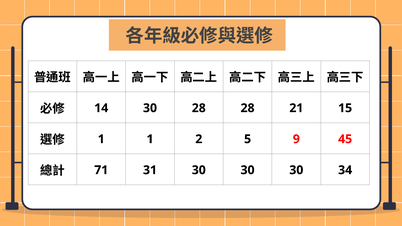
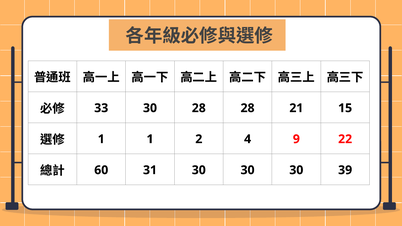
14: 14 -> 33 (101, 108)
5: 5 -> 4 (248, 139)
45: 45 -> 22 (345, 139)
71: 71 -> 60 (101, 170)
34: 34 -> 39 (345, 170)
